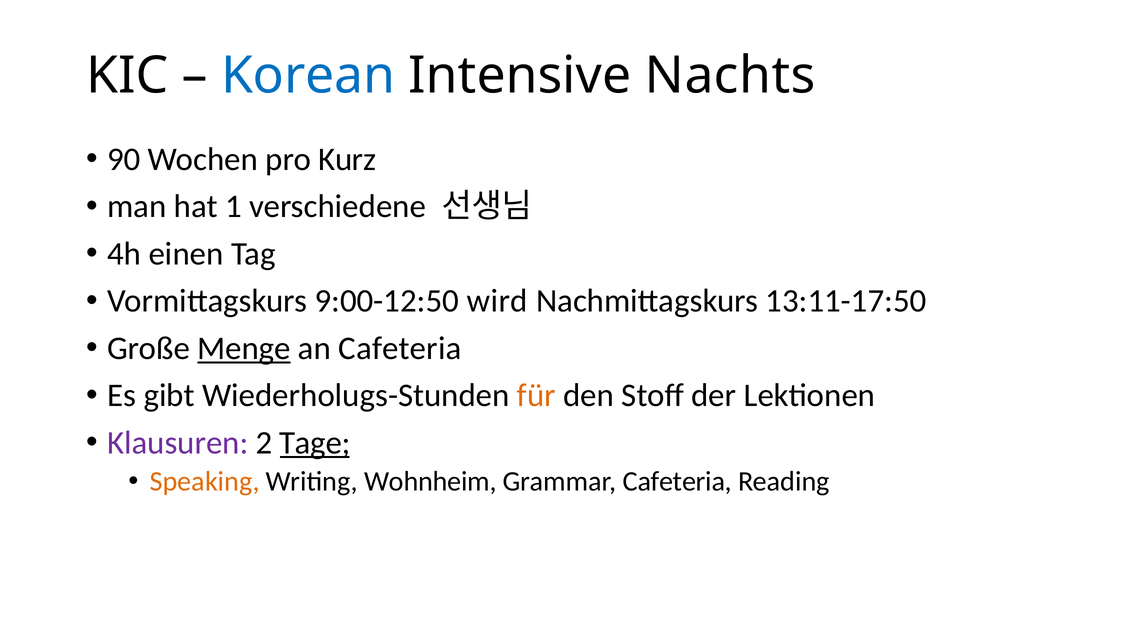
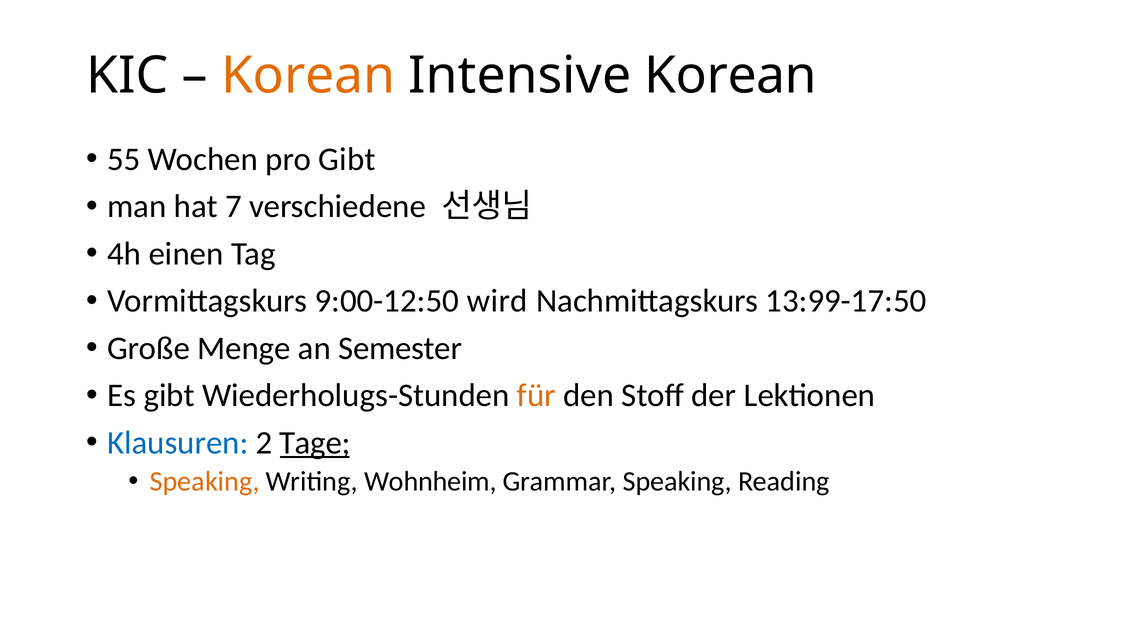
Korean colour: blue -> orange (308, 76)
Intensive Nachts: Nachts -> Korean (731, 76)
90: 90 -> 55 (124, 159)
pro Kurz: Kurz -> Gibt (347, 159)
1: 1 -> 7 (233, 206)
13:11-17:50: 13:11-17:50 -> 13:99-17:50 (846, 301)
Menge underline: present -> none (244, 348)
an Cafeteria: Cafeteria -> Semester (400, 348)
Klausuren colour: purple -> blue (178, 443)
Grammar Cafeteria: Cafeteria -> Speaking (677, 482)
